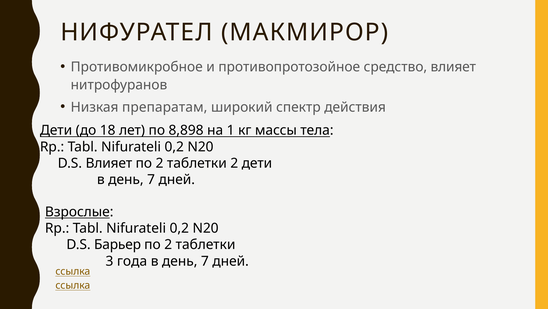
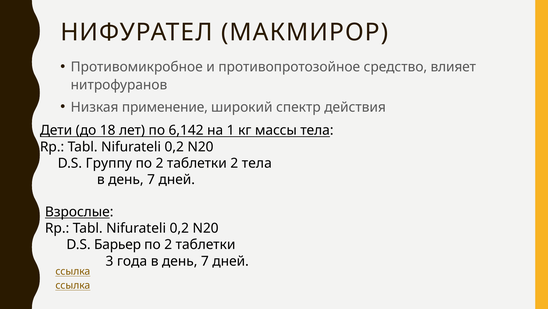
препаратам: препаратам -> применение (165, 107)
8,898: 8,898 -> 6,142 (186, 130)
D.S Влияет: Влияет -> Группу (109, 163)
2 дети: дети -> тела (257, 163)
